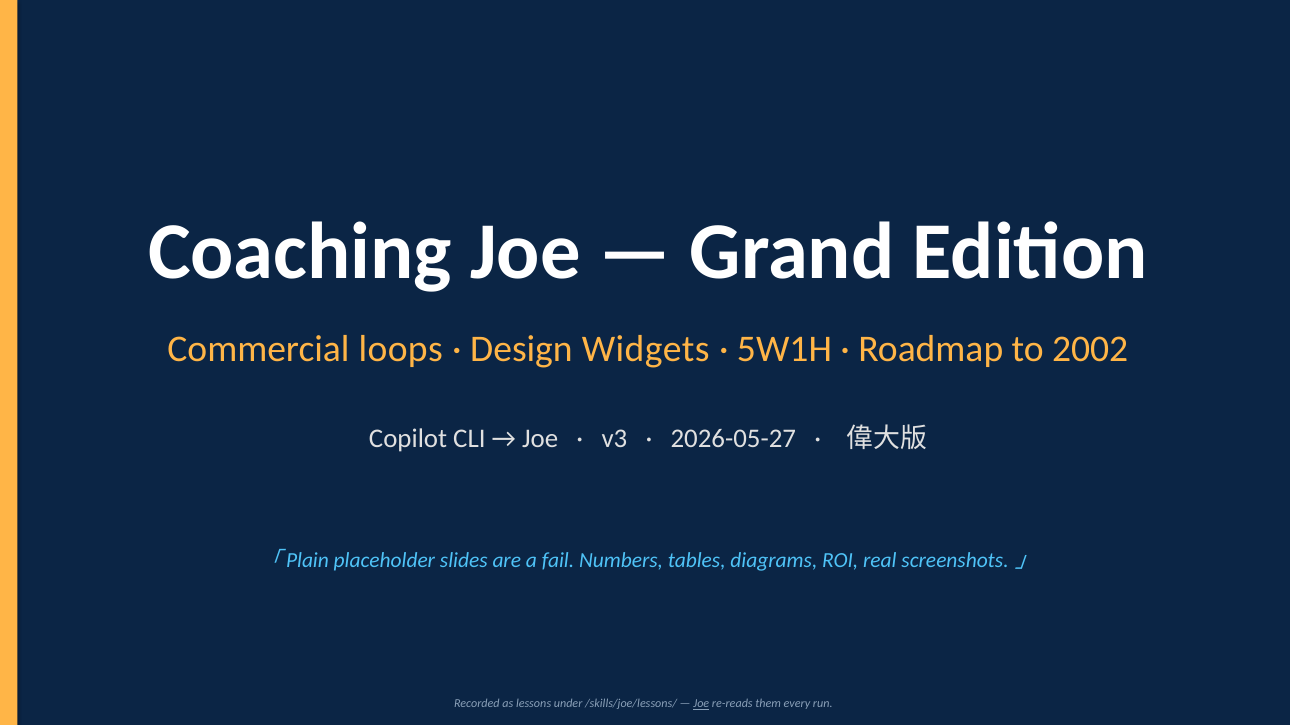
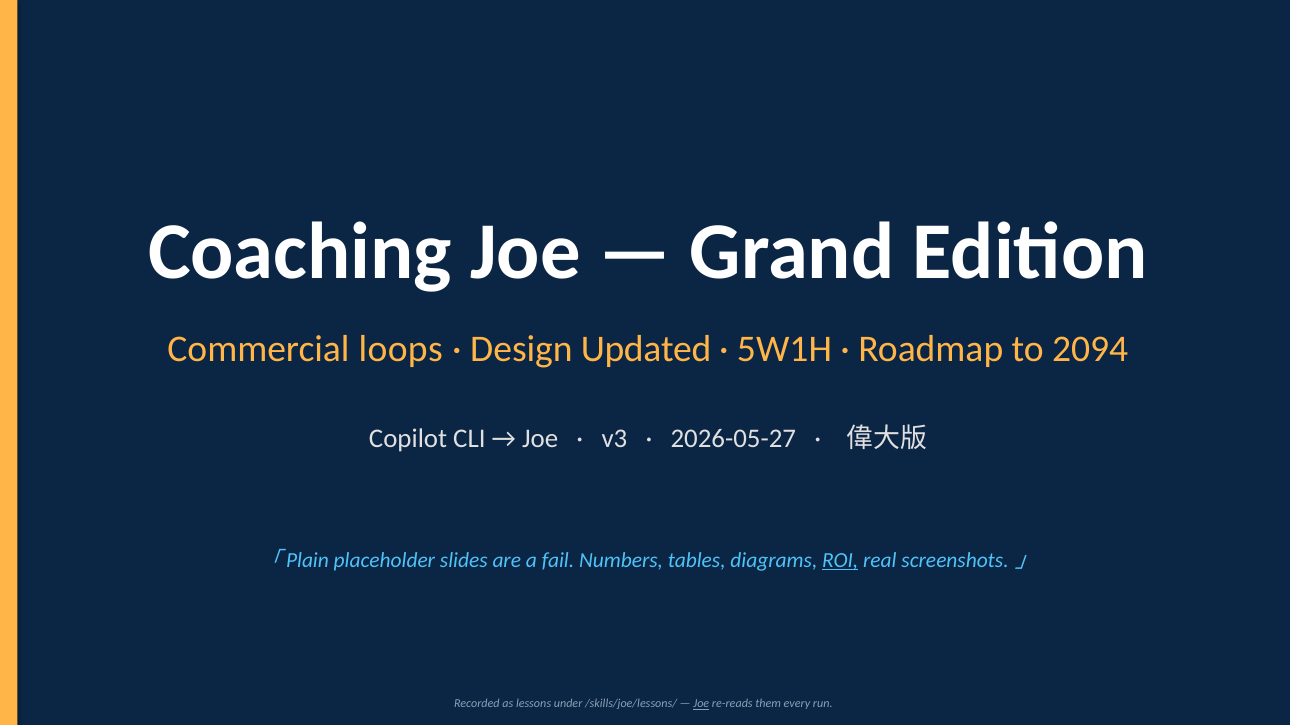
Widgets: Widgets -> Updated (646, 349)
2002: 2002 -> 2094 (1090, 349)
ROI underline: none -> present (840, 561)
